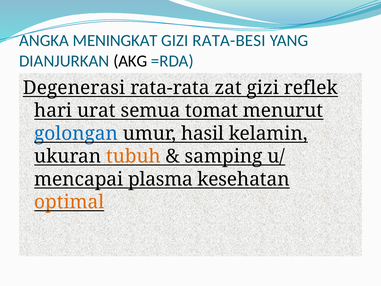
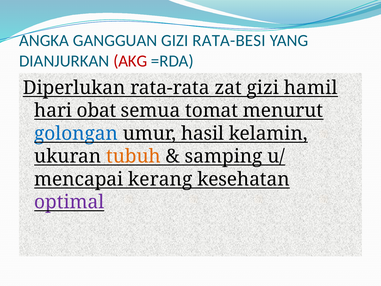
MENINGKAT: MENINGKAT -> GANGGUAN (115, 41)
AKG colour: black -> red (130, 61)
Degenerasi: Degenerasi -> Diperlukan (74, 88)
reflek: reflek -> hamil (311, 88)
urat: urat -> obat (96, 111)
plasma: plasma -> kerang (160, 179)
optimal colour: orange -> purple (69, 202)
